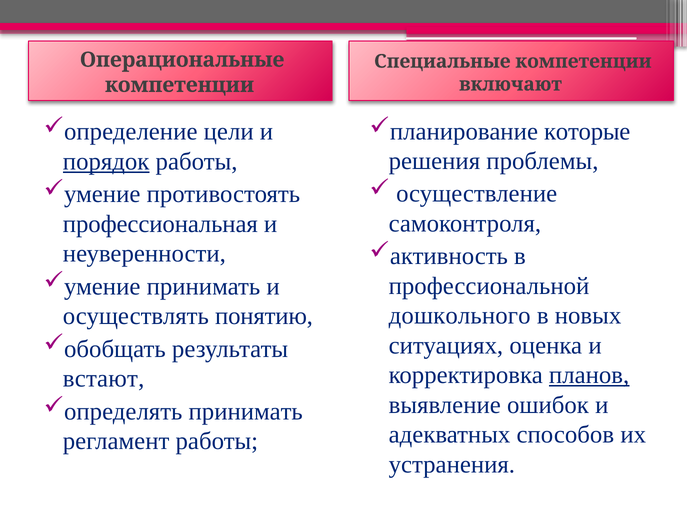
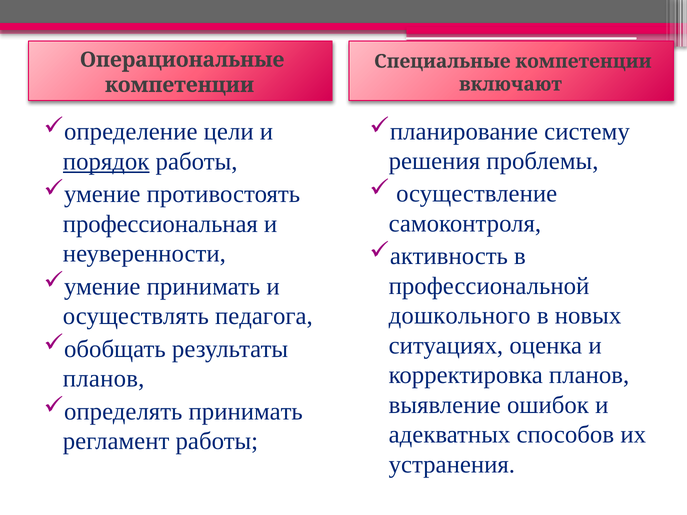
которые: которые -> систему (587, 132)
понятию: понятию -> педагога (264, 316)
планов underline: present -> none (589, 375)
встают: встают -> планов (104, 379)
